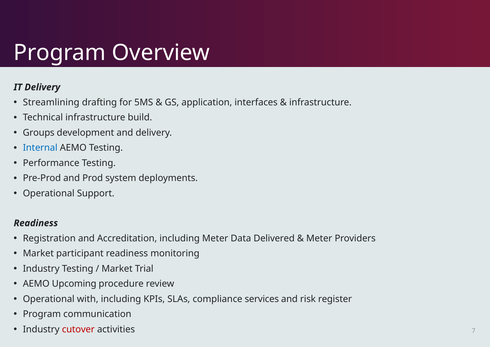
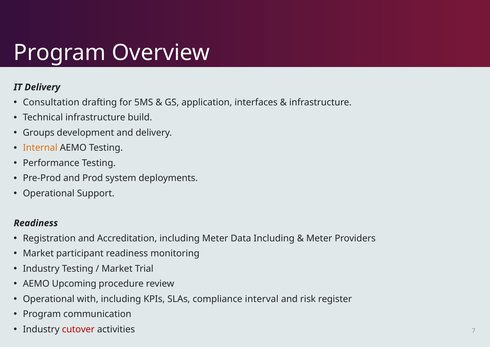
Streamlining: Streamlining -> Consultation (51, 102)
Internal colour: blue -> orange (40, 148)
Data Delivered: Delivered -> Including (274, 238)
services: services -> interval (262, 299)
